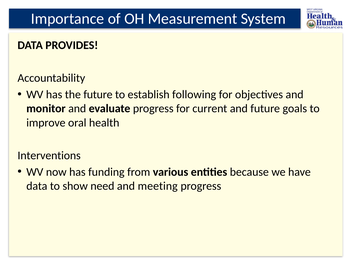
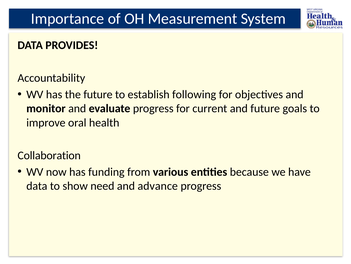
Interventions: Interventions -> Collaboration (49, 155)
meeting: meeting -> advance (158, 186)
